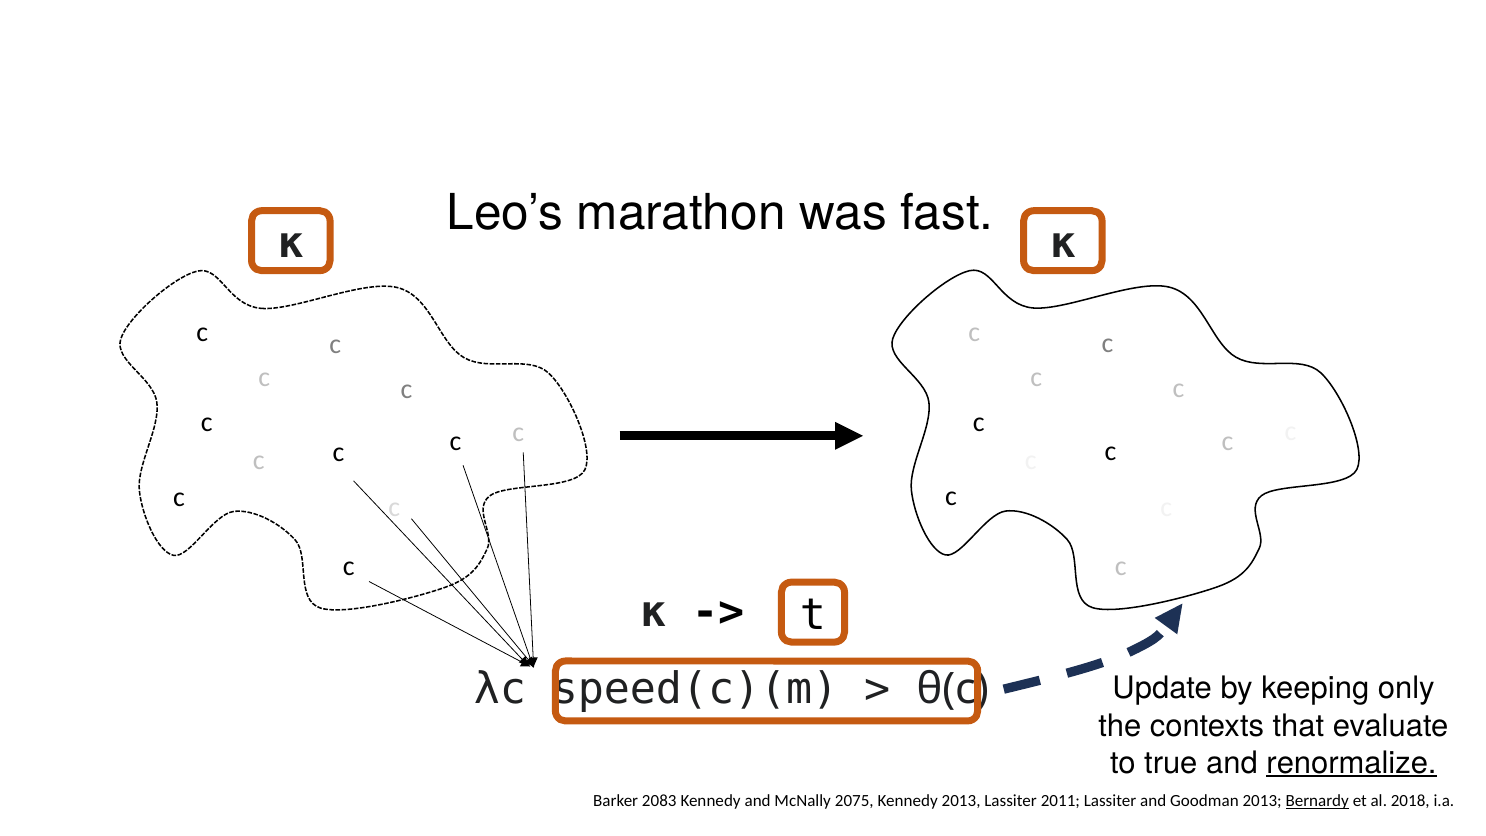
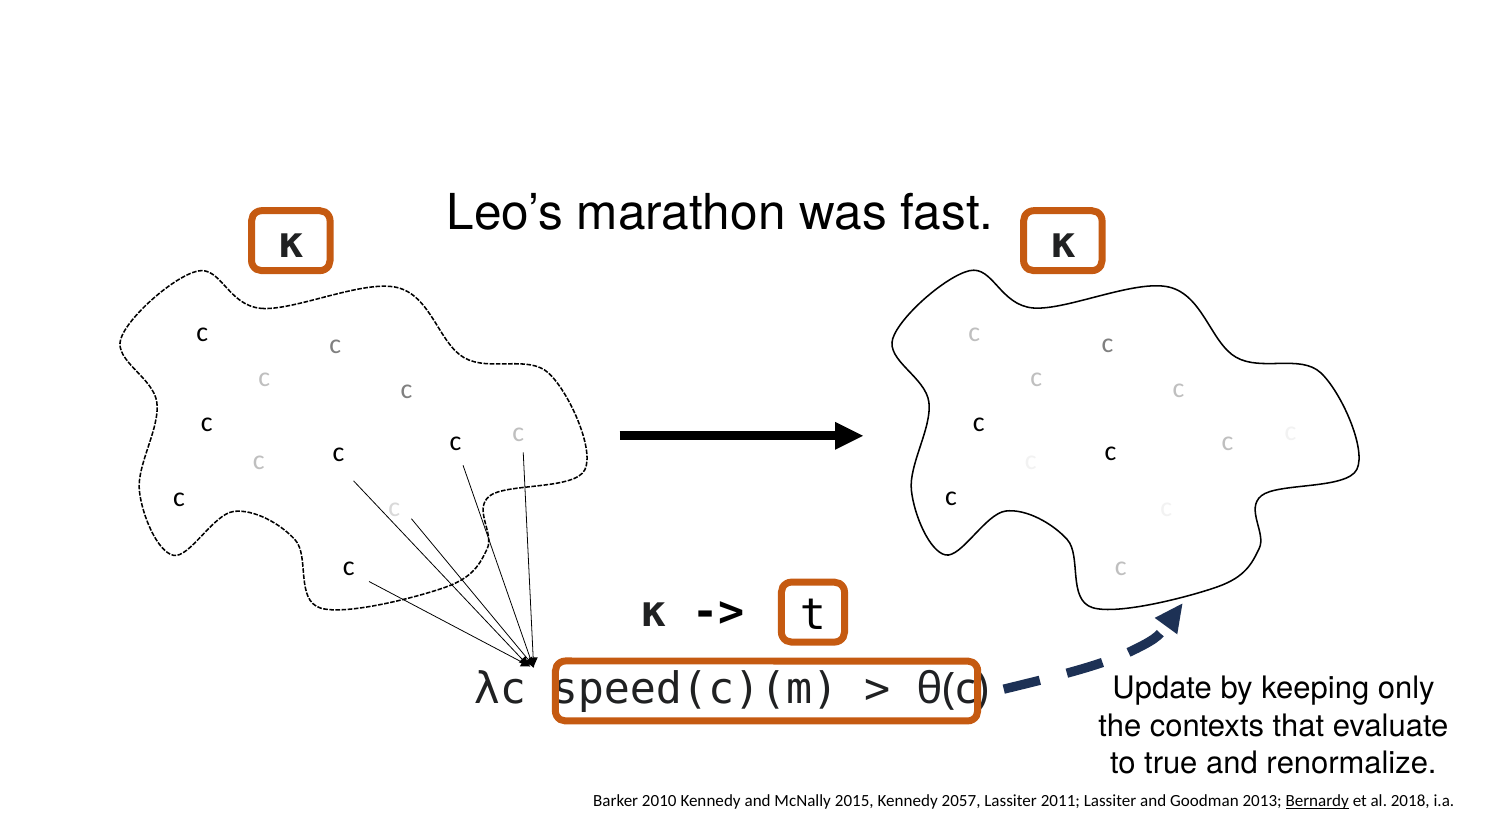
renormalize underline: present -> none (1352, 763)
2083: 2083 -> 2010 (659, 801)
2075: 2075 -> 2015 (854, 801)
Kennedy 2013: 2013 -> 2057 (961, 801)
